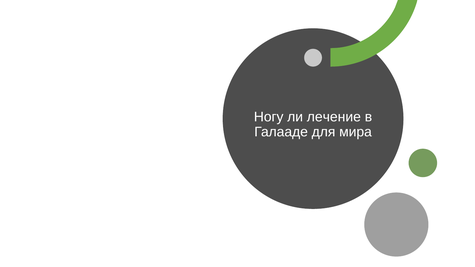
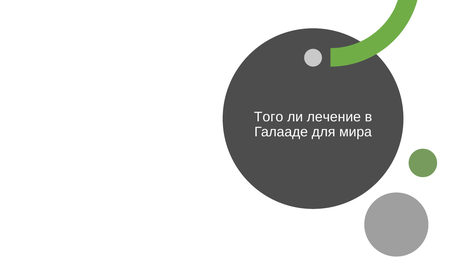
Ногу: Ногу -> Того (269, 117)
